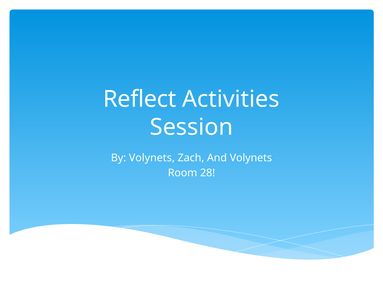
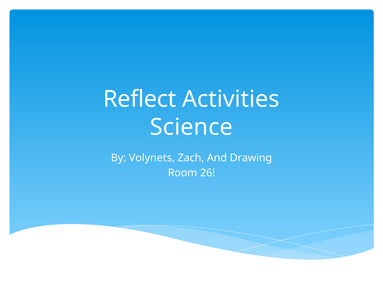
Session: Session -> Science (191, 127)
And Volynets: Volynets -> Drawing (251, 158)
28: 28 -> 26 (208, 173)
